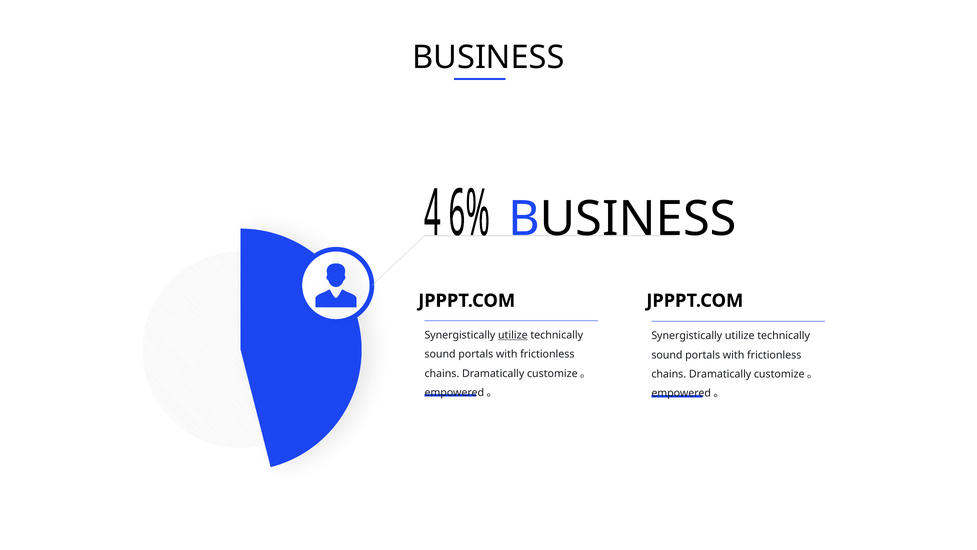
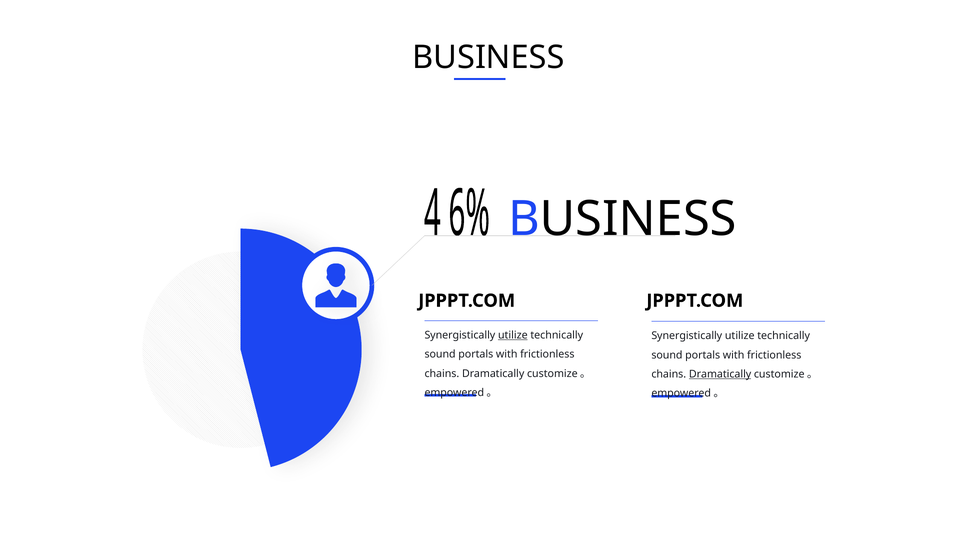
Dramatically underline: none -> present (720, 374)
